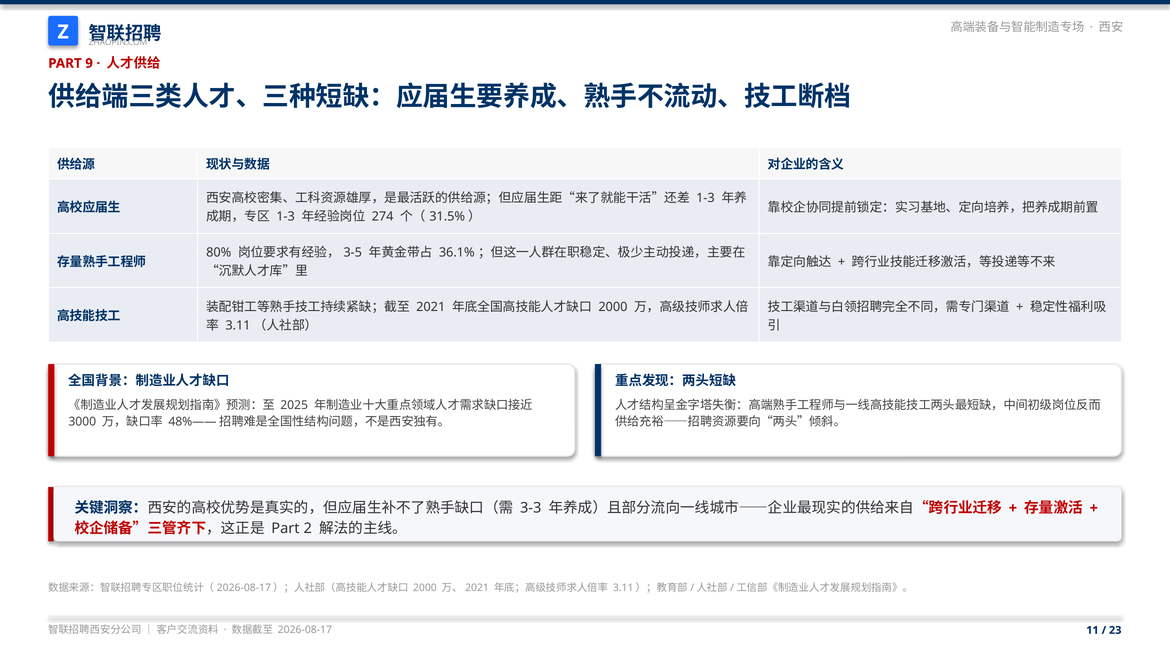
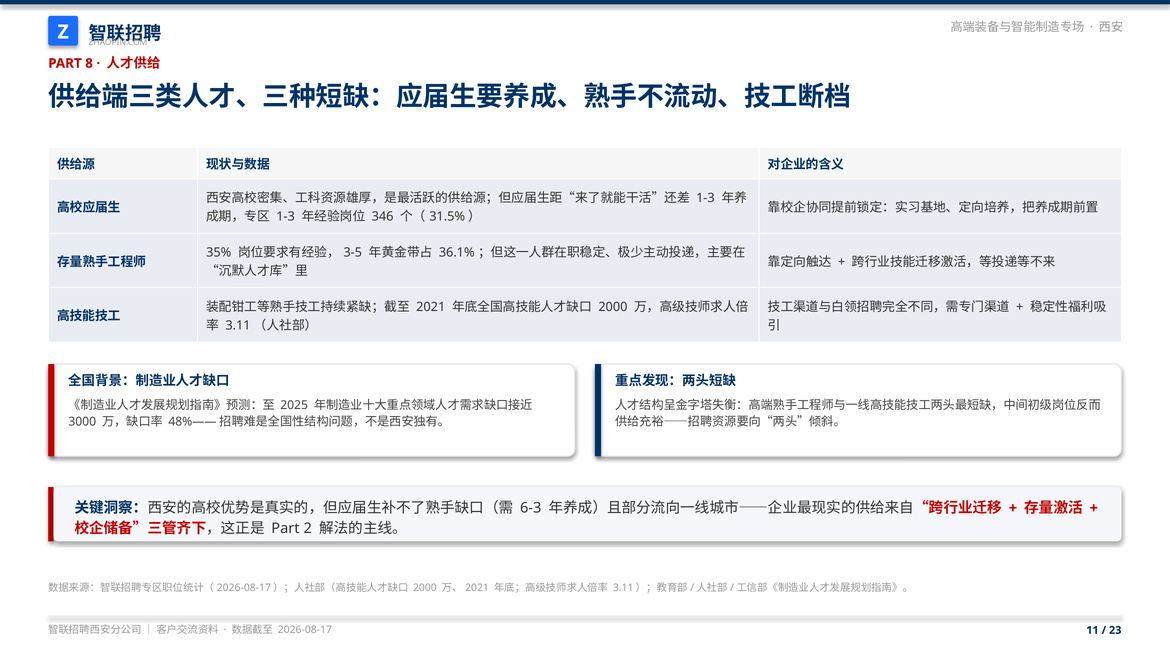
9: 9 -> 8 (89, 63)
274: 274 -> 346 (383, 217)
80%: 80% -> 35% (219, 253)
3-3: 3-3 -> 6-3 (531, 508)
